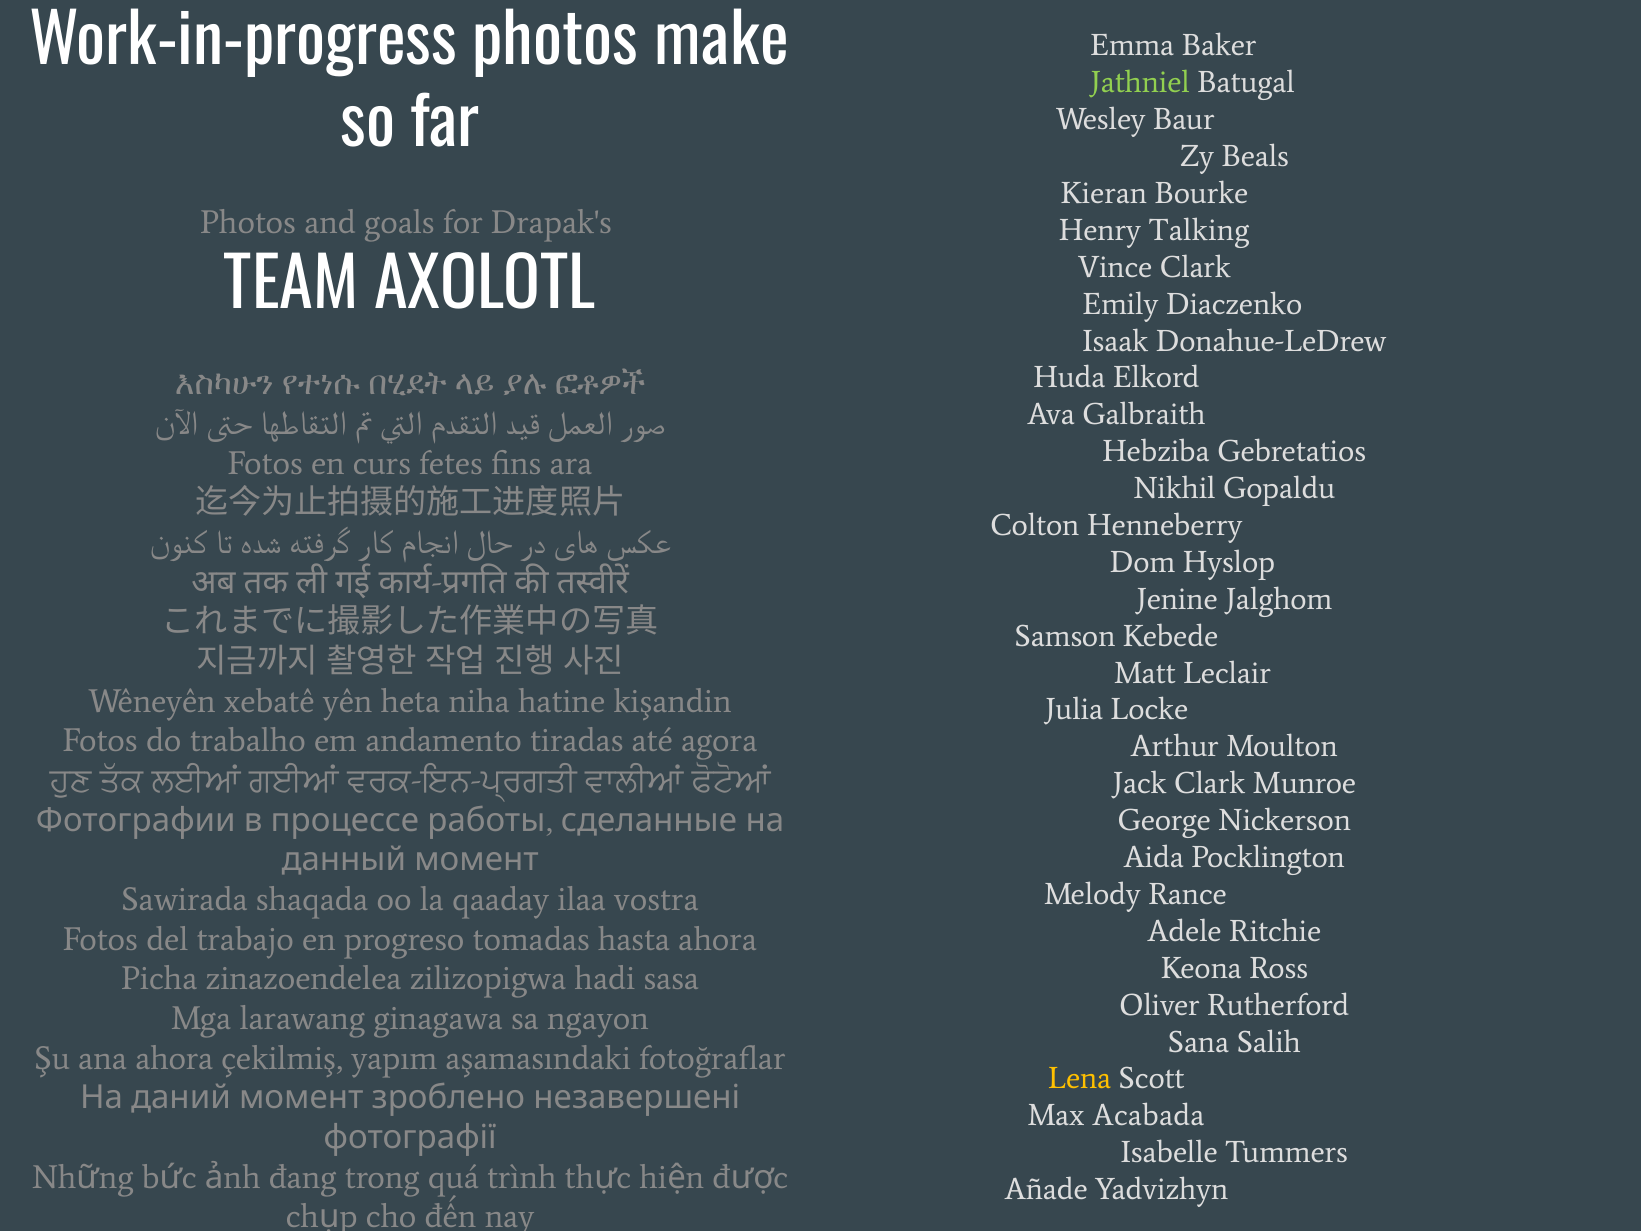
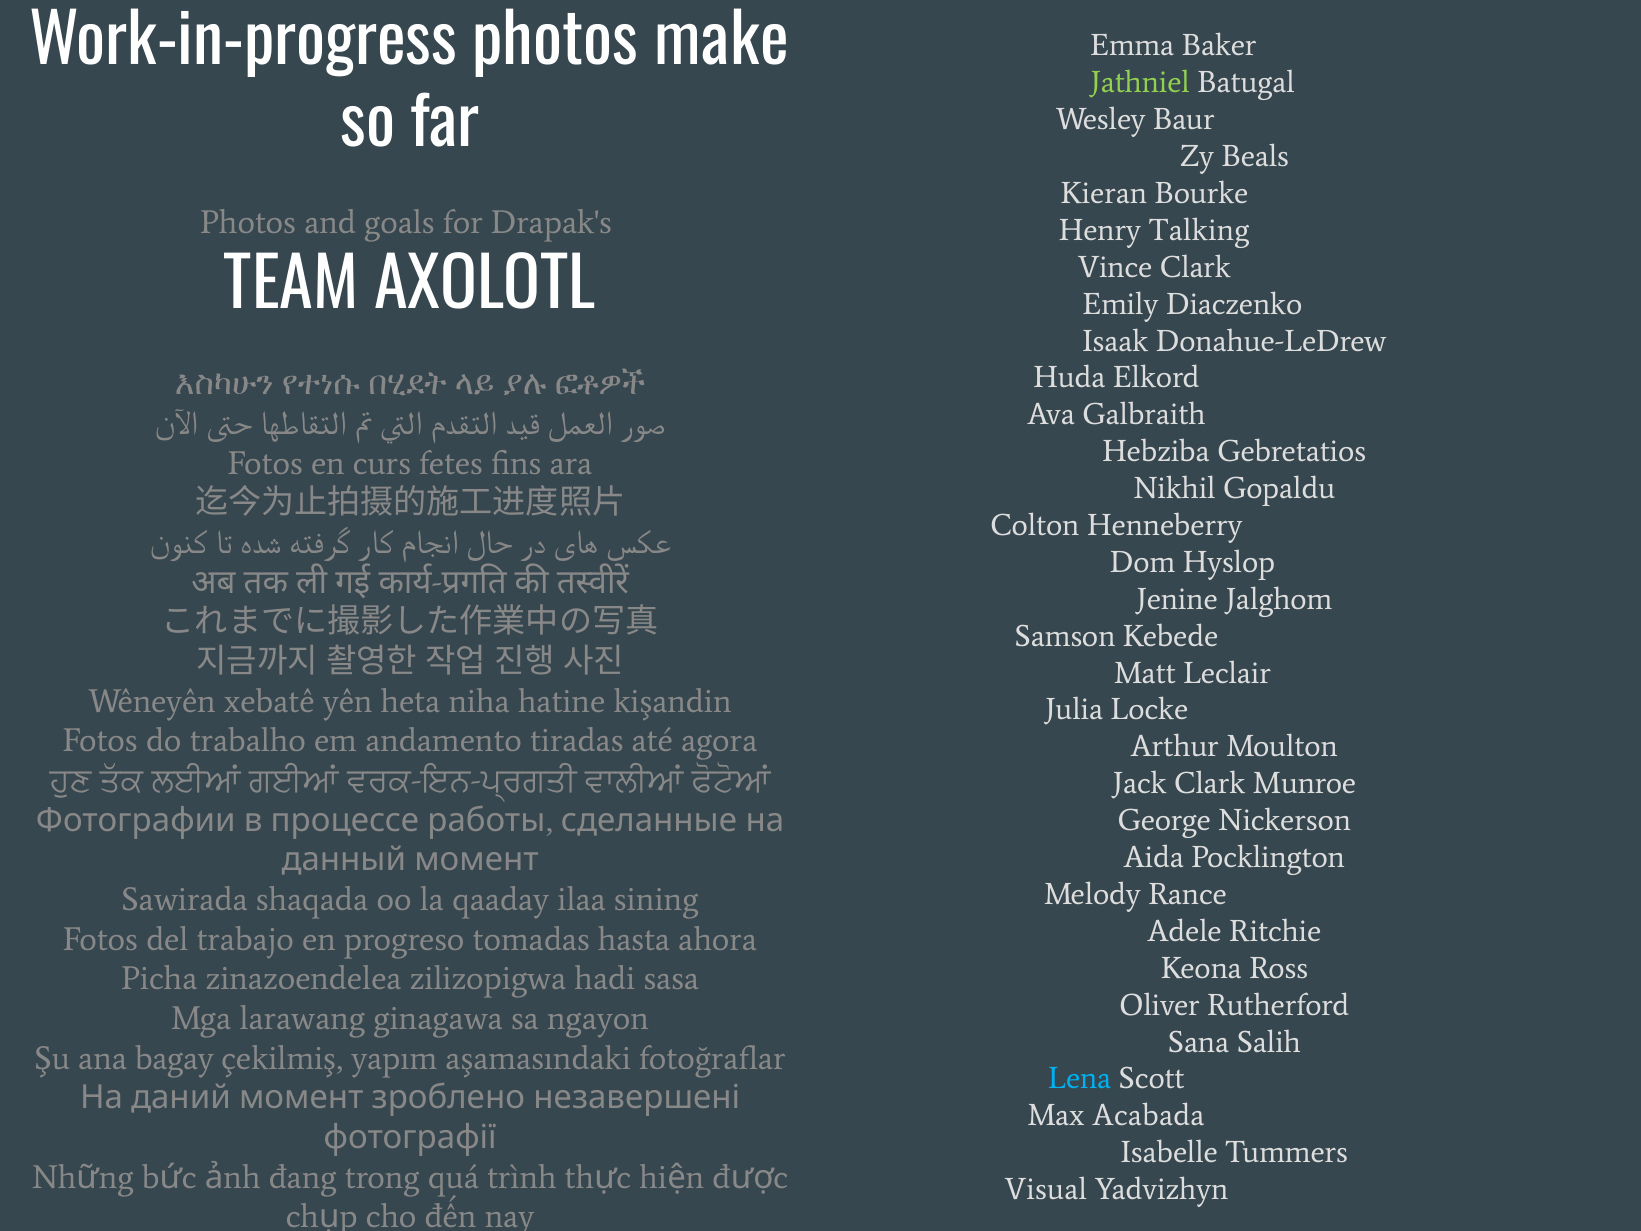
vostra: vostra -> sining (656, 899)
ana ahora: ahora -> bagay (174, 1058)
Lena colour: yellow -> light blue (1080, 1079)
Añade: Añade -> Visual (1046, 1189)
